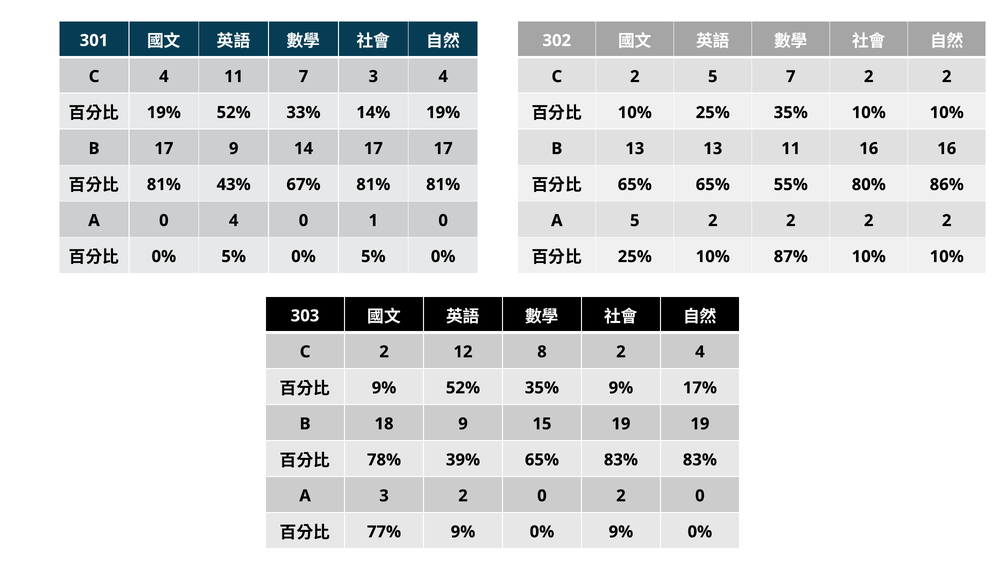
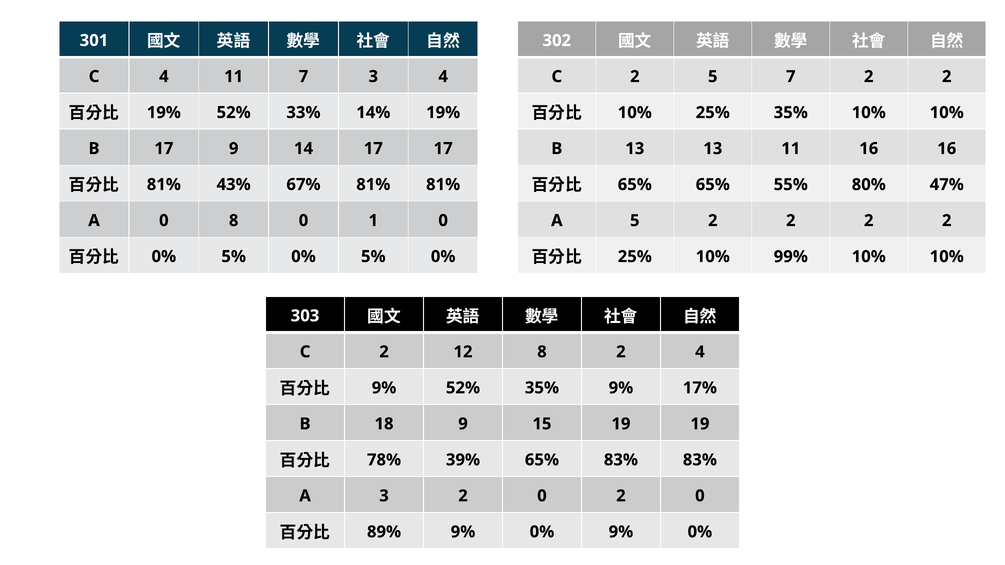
86%: 86% -> 47% (947, 185)
0 4: 4 -> 8 (234, 221)
87%: 87% -> 99% (791, 257)
77%: 77% -> 89% (384, 532)
